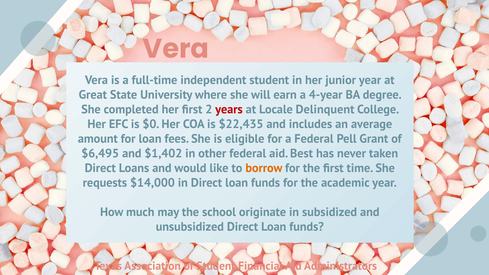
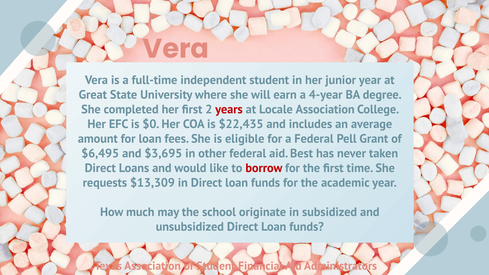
Locale Delinquent: Delinquent -> Association (325, 109)
$1,402: $1,402 -> $3,695 (163, 153)
borrow colour: orange -> red (264, 168)
$14,000: $14,000 -> $13,309 (152, 183)
